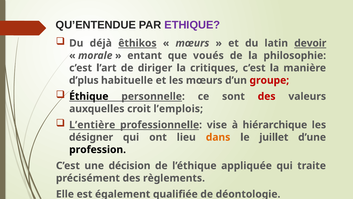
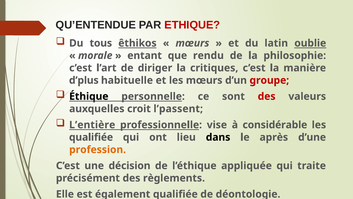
ETHIQUE colour: purple -> red (192, 25)
déjà: déjà -> tous (101, 43)
devoir: devoir -> oublie (310, 43)
voués: voués -> rendu (208, 55)
l’emplois: l’emplois -> l’passent (178, 109)
hiérarchique: hiérarchique -> considérable (275, 125)
désigner: désigner -> qualifiée (91, 137)
dans colour: orange -> black (218, 137)
juillet: juillet -> après (274, 137)
profession colour: black -> orange (98, 149)
